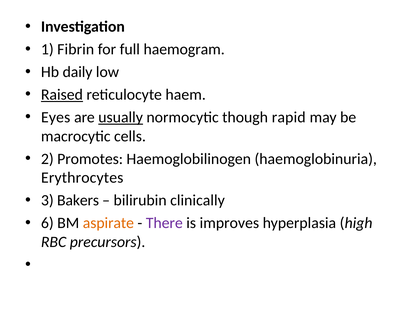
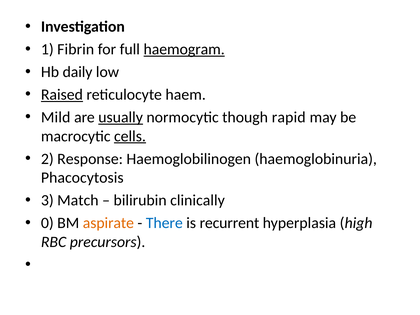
haemogram underline: none -> present (184, 49)
Eyes: Eyes -> Mild (56, 117)
cells underline: none -> present (130, 136)
Promotes: Promotes -> Response (90, 159)
Erythrocytes: Erythrocytes -> Phacocytosis (82, 178)
Bakers: Bakers -> Match (78, 200)
6: 6 -> 0 (47, 223)
There colour: purple -> blue (164, 223)
improves: improves -> recurrent (229, 223)
